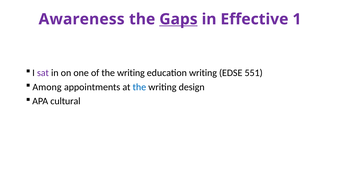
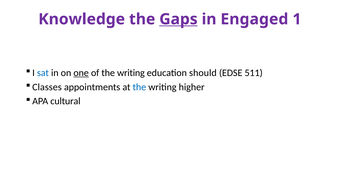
Awareness: Awareness -> Knowledge (82, 19)
Effective: Effective -> Engaged (254, 19)
sat colour: purple -> blue (43, 73)
one underline: none -> present (81, 73)
education writing: writing -> should (203, 73)
551: 551 -> 511 (254, 73)
Among: Among -> Classes (47, 87)
design: design -> higher (192, 87)
